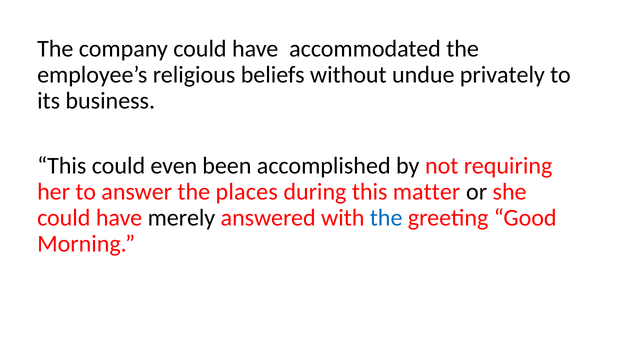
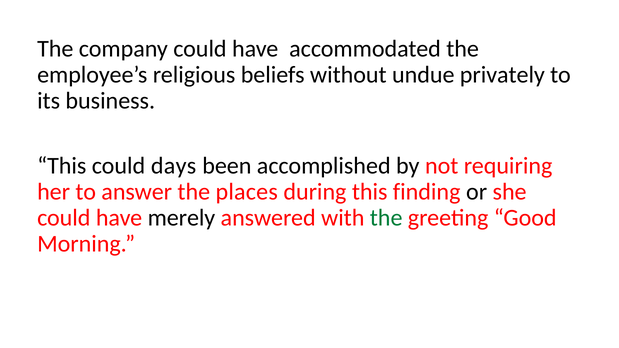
even: even -> days (174, 166)
matter: matter -> finding (427, 192)
the colour: blue -> green (386, 218)
